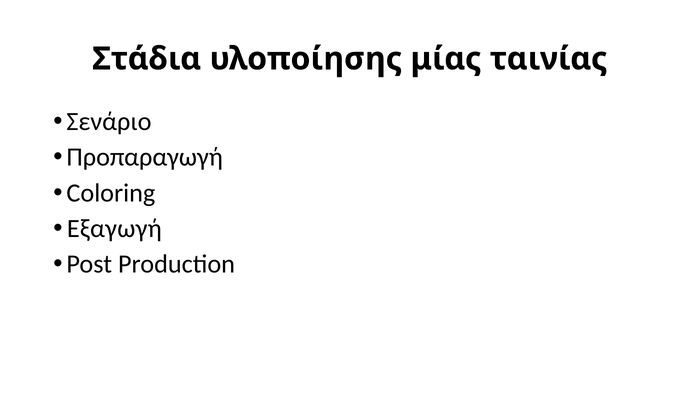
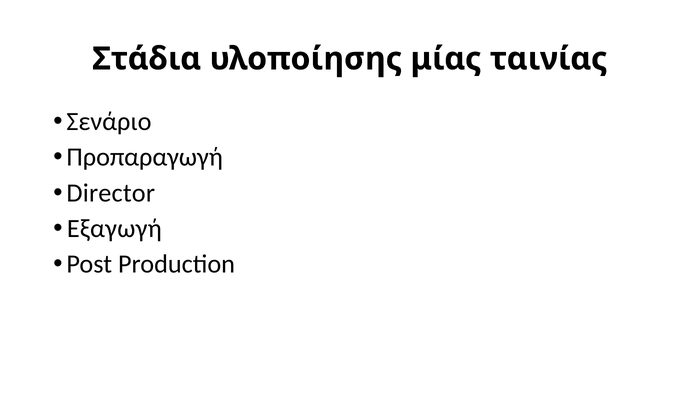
Coloring: Coloring -> Director (111, 193)
